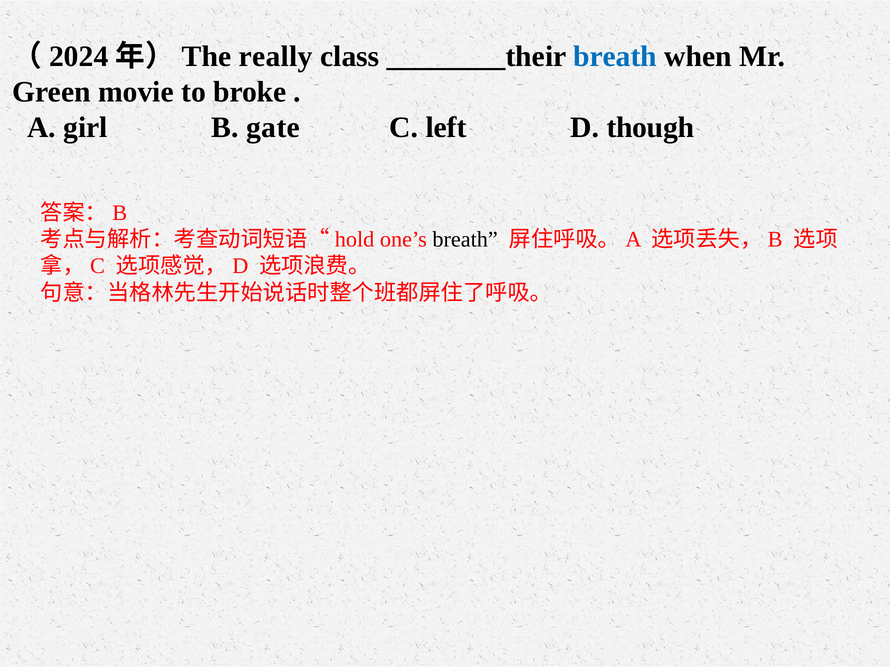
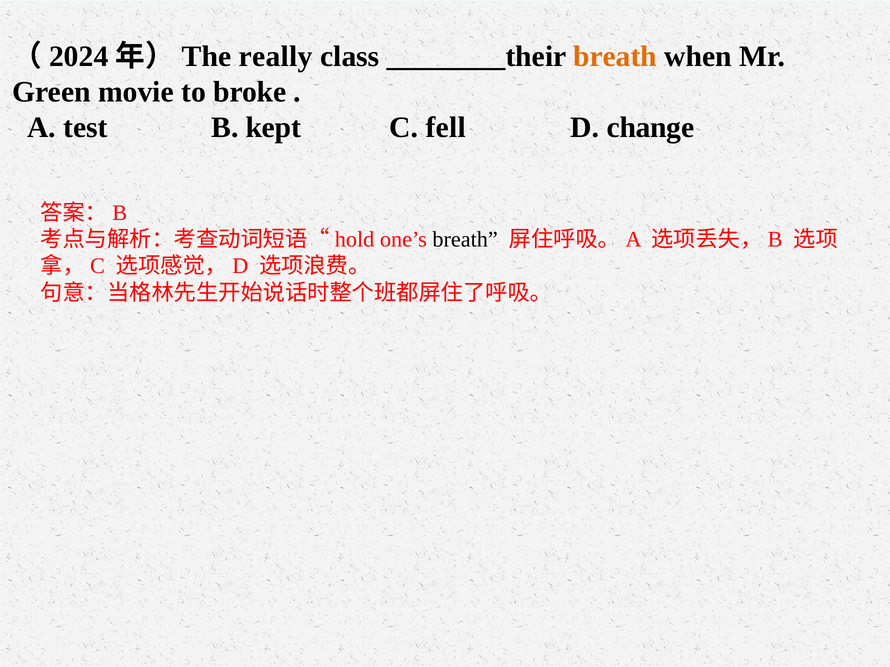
breath colour: blue -> orange (615, 57)
girl: girl -> test (85, 128)
gate: gate -> kept (273, 128)
left: left -> fell (446, 128)
though: though -> change (650, 128)
